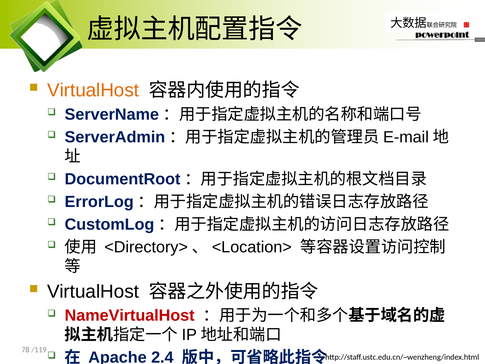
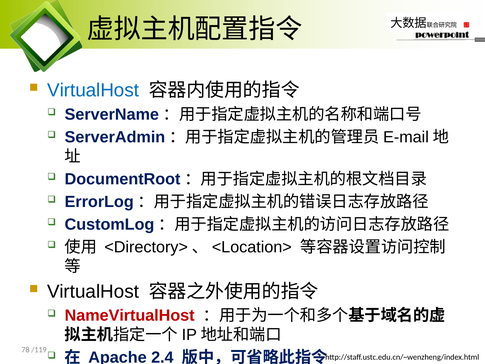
VirtualHost colour: orange -> blue (93, 90)
